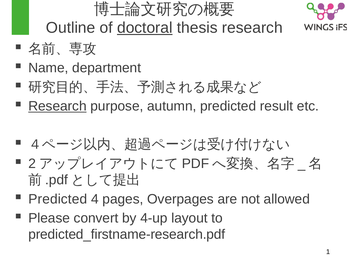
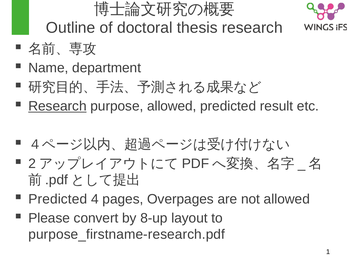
doctoral underline: present -> none (145, 28)
purpose autumn: autumn -> allowed (172, 106)
4-up: 4-up -> 8-up (154, 218)
predicted_firstname-research.pdf: predicted_firstname-research.pdf -> purpose_firstname-research.pdf (127, 235)
